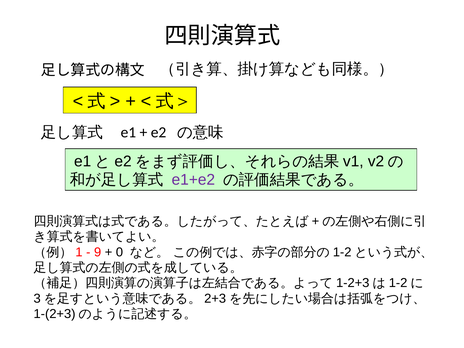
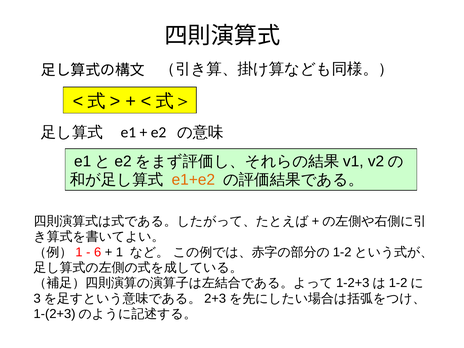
e1+e2 colour: purple -> orange (193, 180)
9: 9 -> 6 (98, 252)
0: 0 -> 1 (119, 252)
